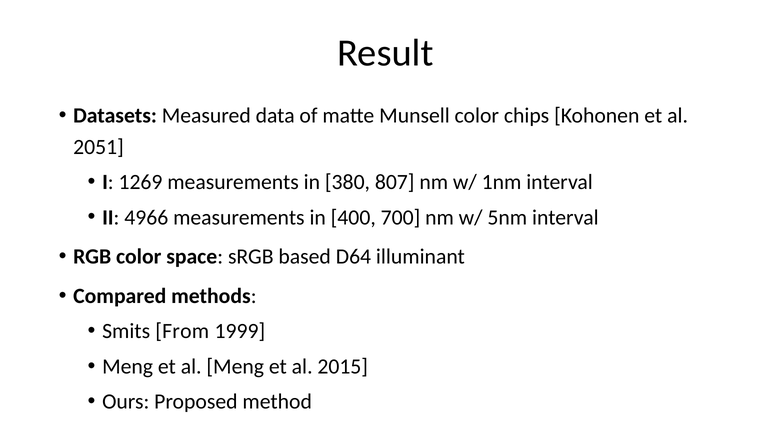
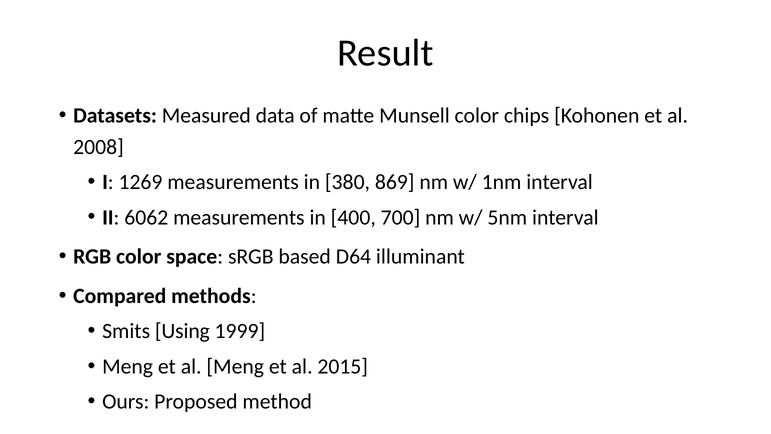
2051: 2051 -> 2008 (99, 147)
807: 807 -> 869 (395, 182)
4966: 4966 -> 6062 (146, 217)
From: From -> Using (182, 331)
